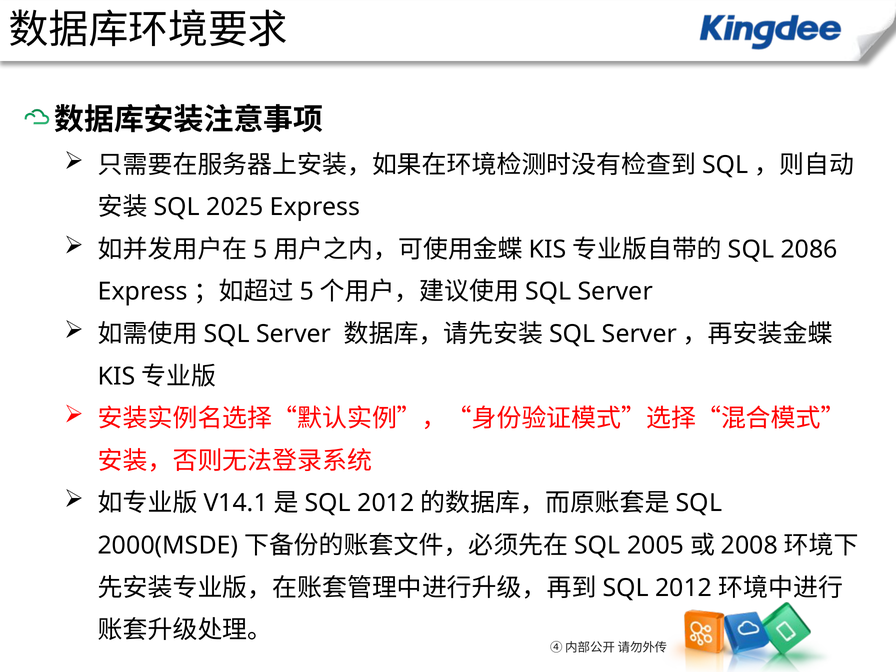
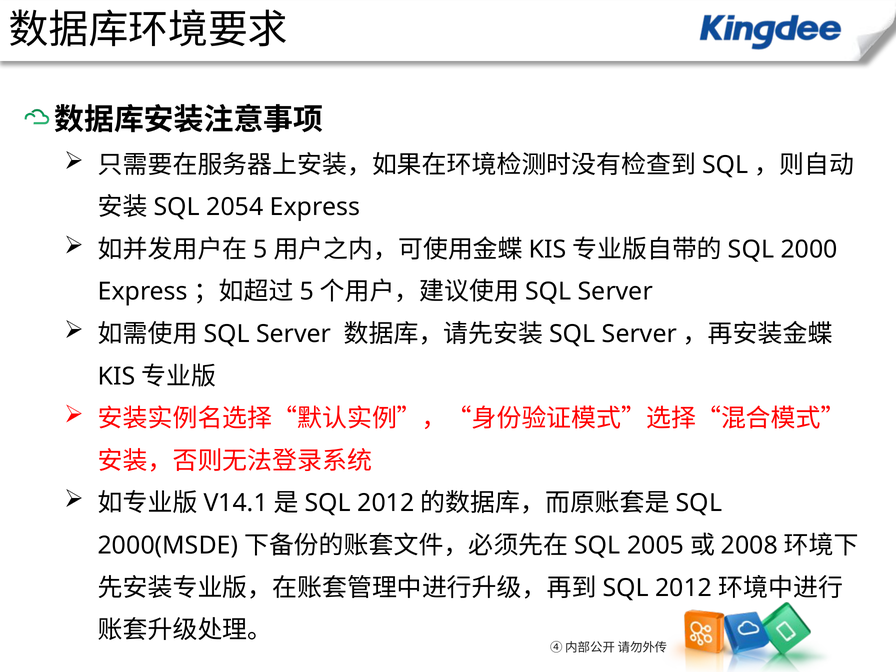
2025: 2025 -> 2054 (235, 207)
2086: 2086 -> 2000 (809, 249)
